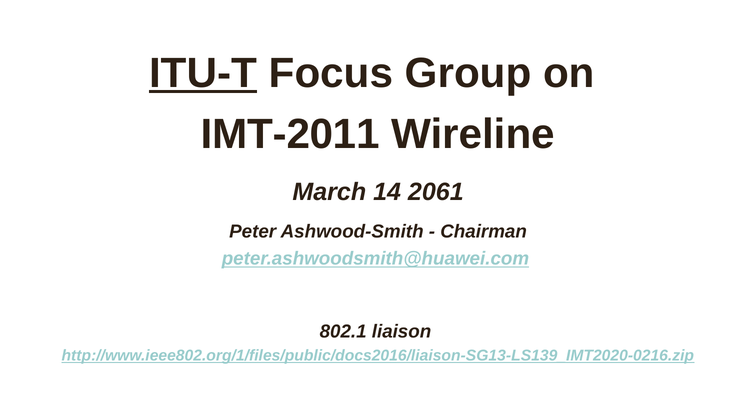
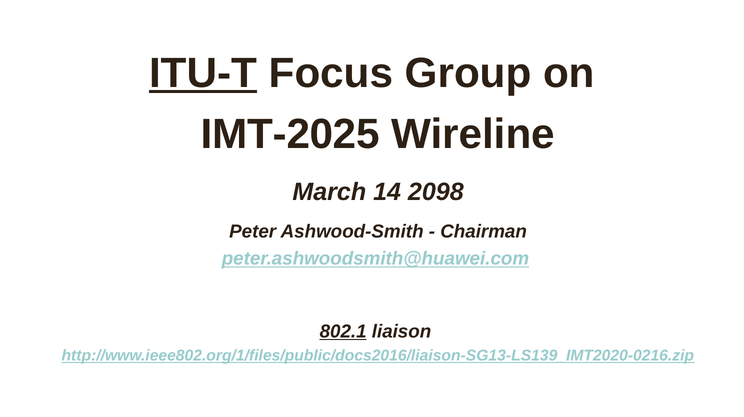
IMT-2011: IMT-2011 -> IMT-2025 (290, 134)
2061: 2061 -> 2098 (436, 192)
802.1 underline: none -> present (343, 332)
